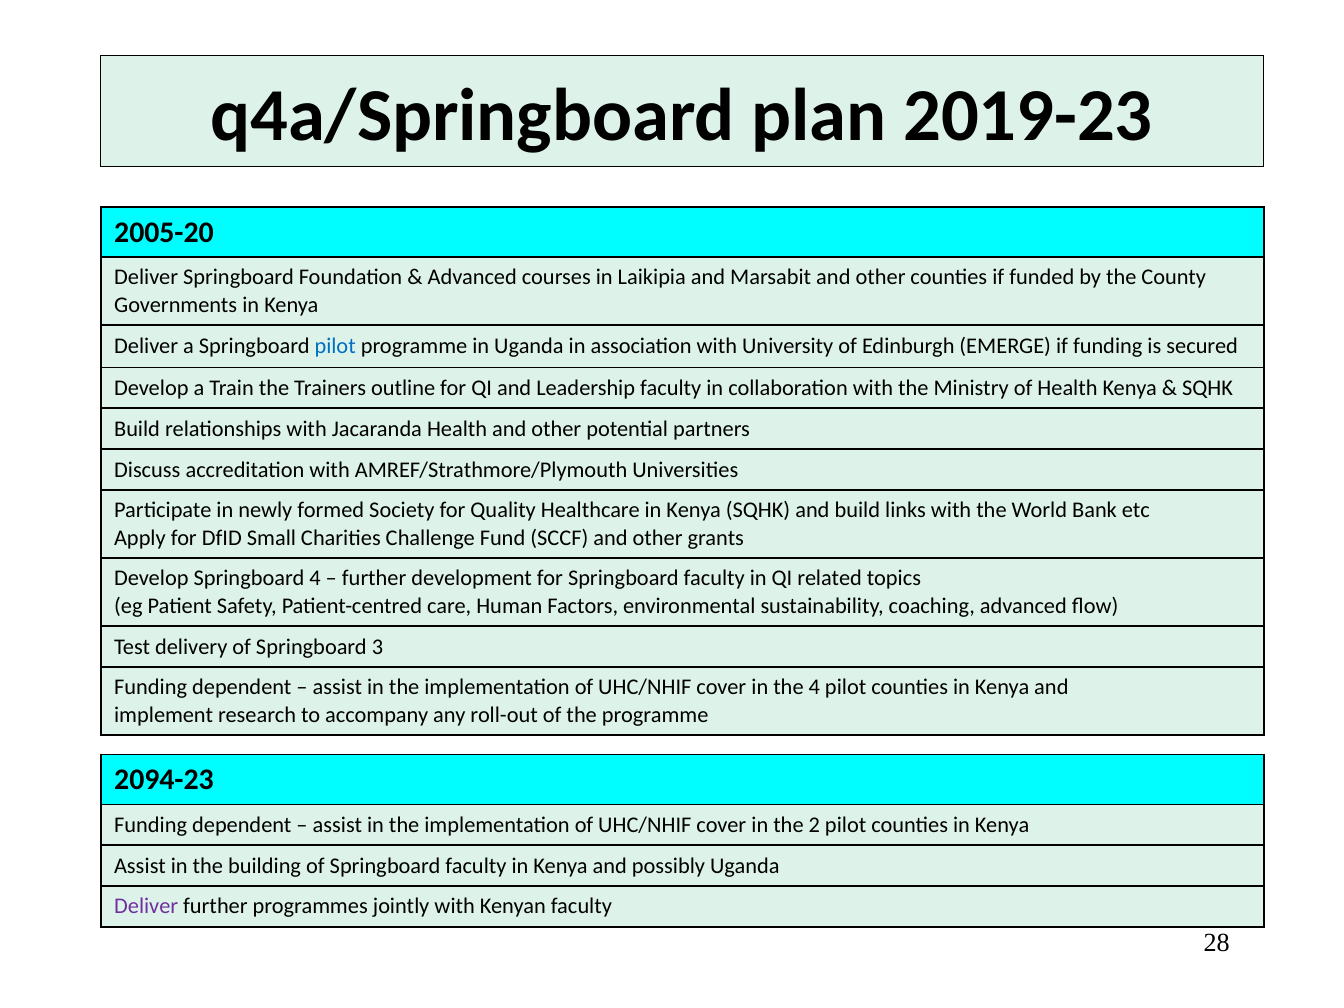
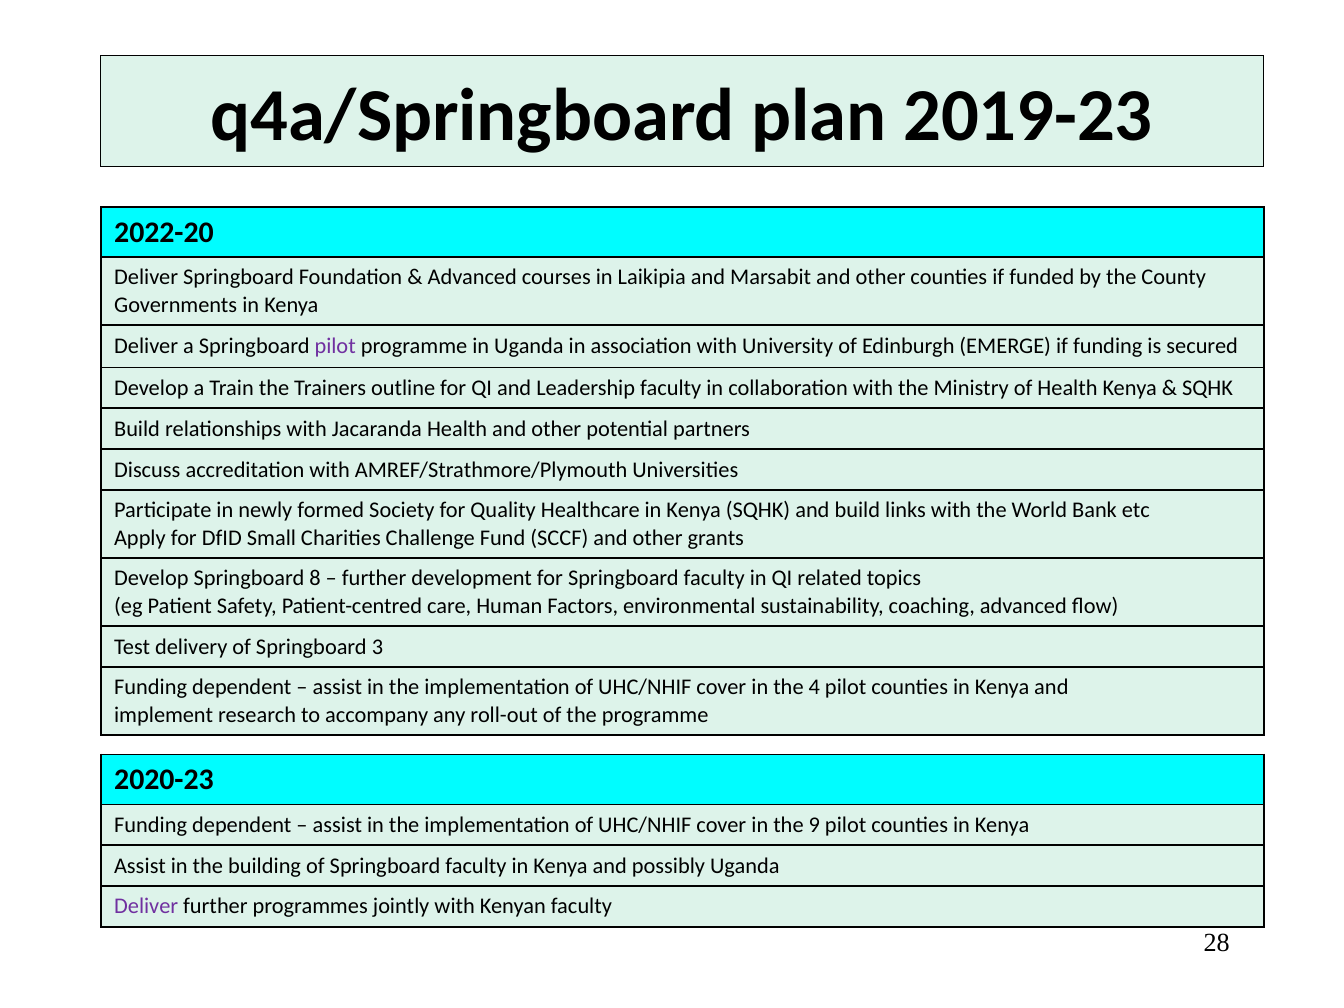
2005-20: 2005-20 -> 2022-20 (164, 232)
pilot colour: blue -> purple (335, 346)
Springboard 4: 4 -> 8 (315, 579)
2094-23: 2094-23 -> 2020-23 (164, 780)
2: 2 -> 9 (814, 825)
